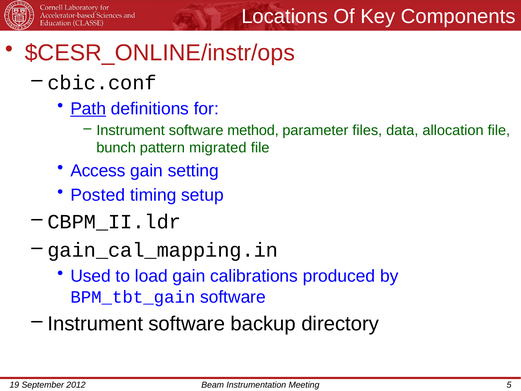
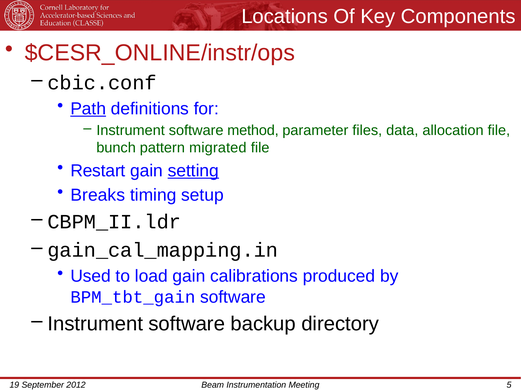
Access: Access -> Restart (98, 171)
setting underline: none -> present (193, 171)
Posted: Posted -> Breaks (98, 195)
